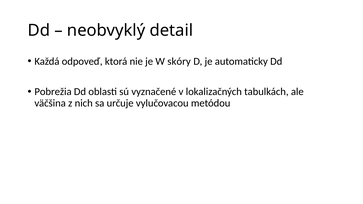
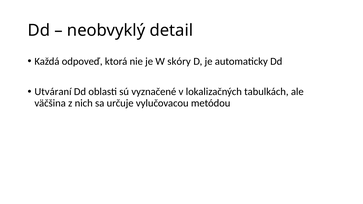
Pobrežia: Pobrežia -> Utváraní (53, 92)
